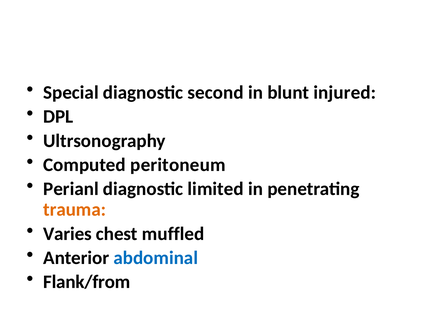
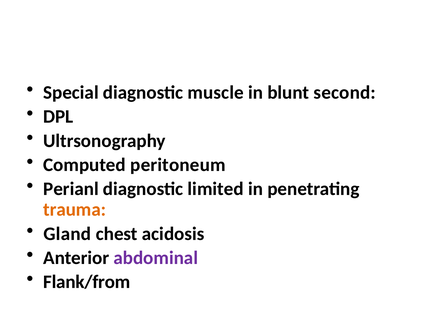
second: second -> muscle (216, 93)
injured: injured -> second (345, 93)
Varies: Varies -> Gland (67, 234)
muffled: muffled -> acidosis (173, 234)
abdominal colour: blue -> purple (156, 258)
